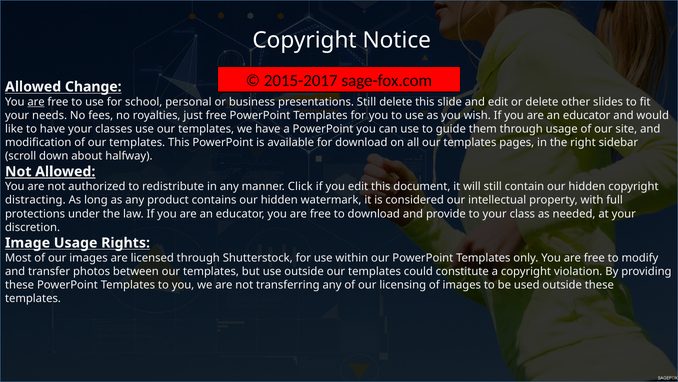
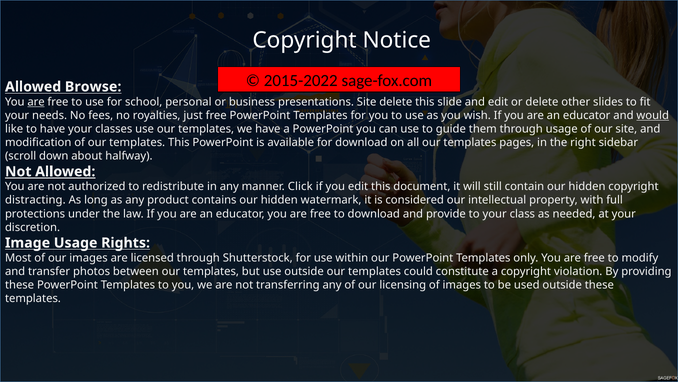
2015-2017: 2015-2017 -> 2015-2022 (301, 80)
Change: Change -> Browse (93, 87)
presentations Still: Still -> Site (367, 102)
would underline: none -> present (653, 115)
